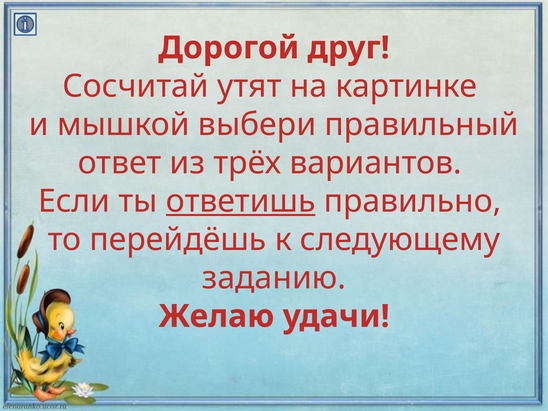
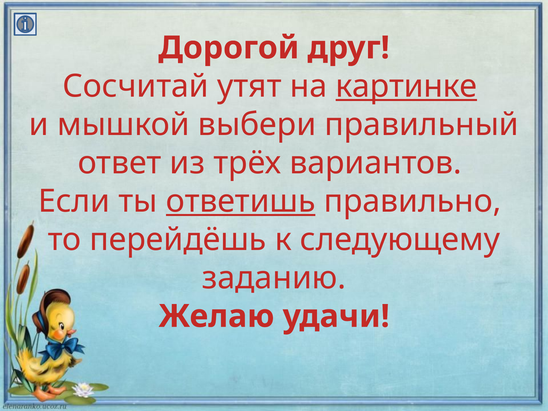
картинке underline: none -> present (406, 86)
